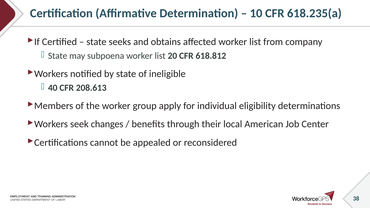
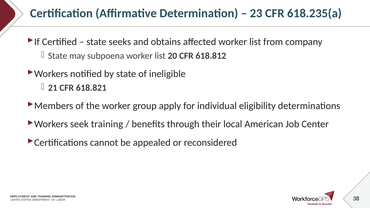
10: 10 -> 23 (256, 13)
40: 40 -> 21 (53, 88)
208.613: 208.613 -> 618.821 (91, 88)
changes: changes -> training (107, 124)
